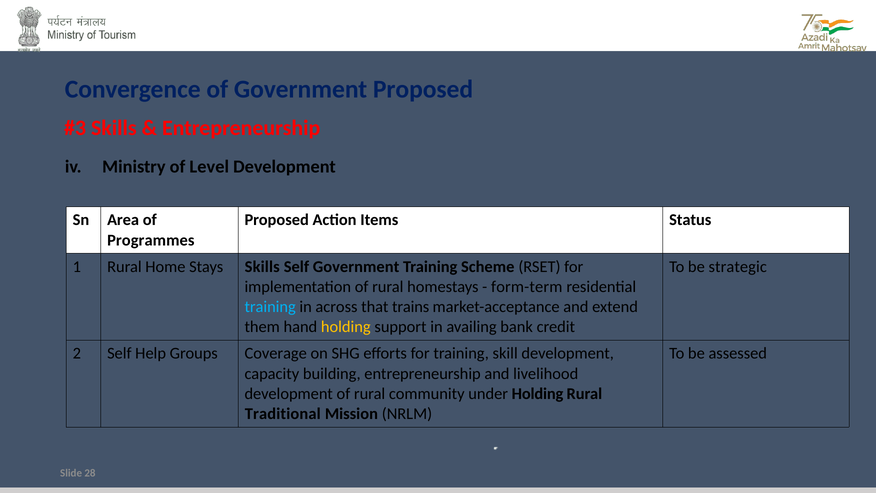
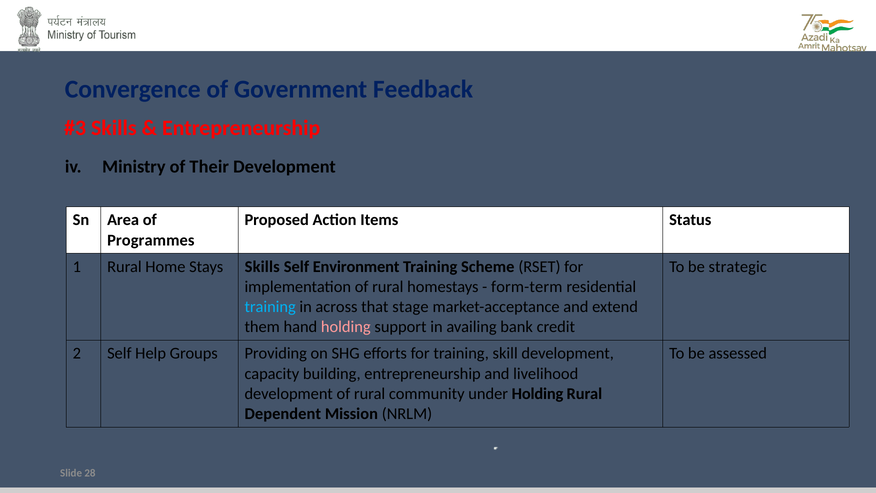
Government Proposed: Proposed -> Feedback (423, 89)
Level: Level -> Their (209, 166)
Self Government: Government -> Environment (356, 267)
trains: trains -> stage (410, 307)
holding colour: yellow -> pink (346, 327)
Coverage: Coverage -> Providing (276, 353)
Traditional: Traditional -> Dependent (283, 414)
